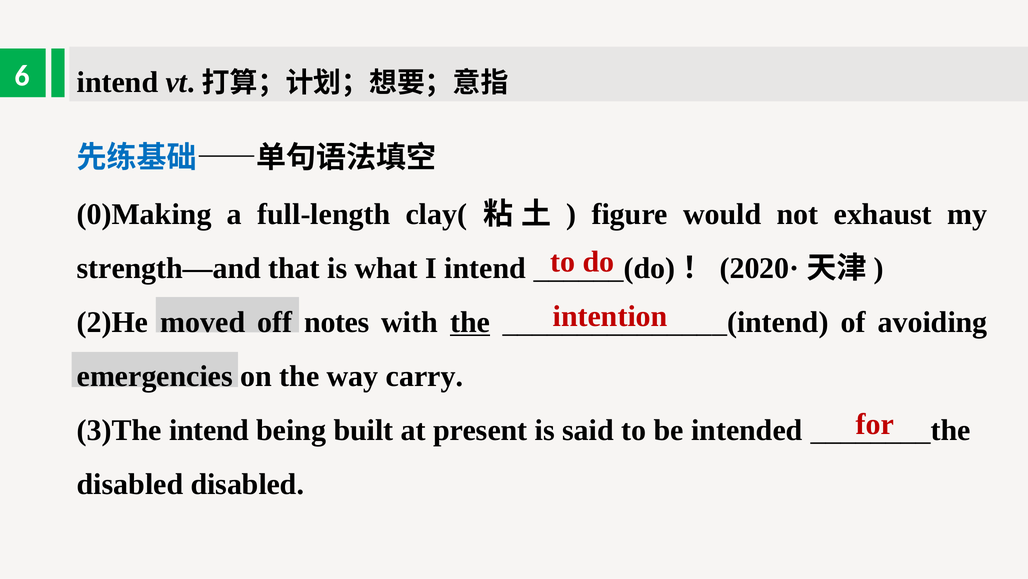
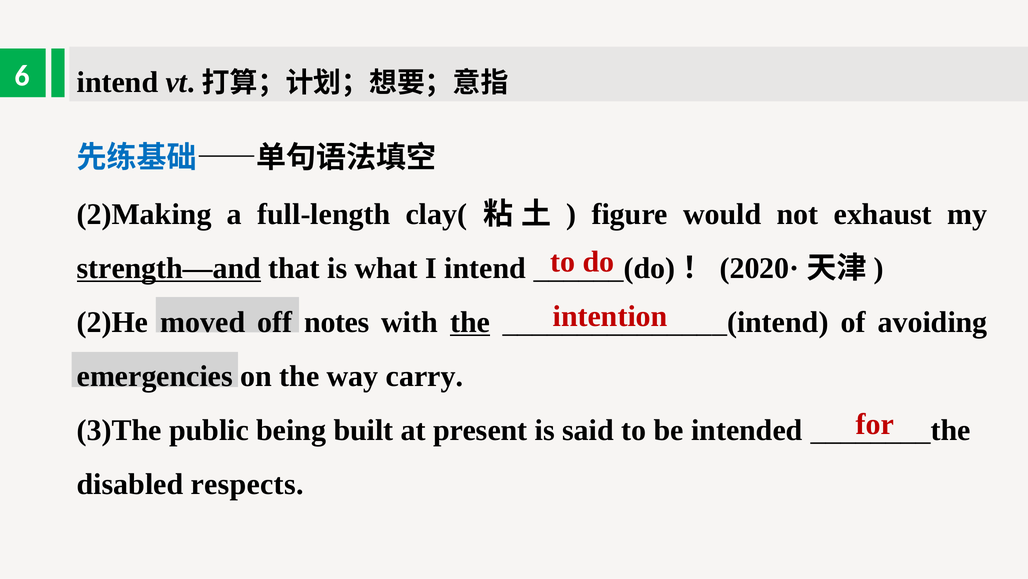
0)Making: 0)Making -> 2)Making (144, 214)
strength—and underline: none -> present (169, 268)
3)The intend: intend -> public (209, 430)
disabled disabled: disabled -> respects (247, 484)
